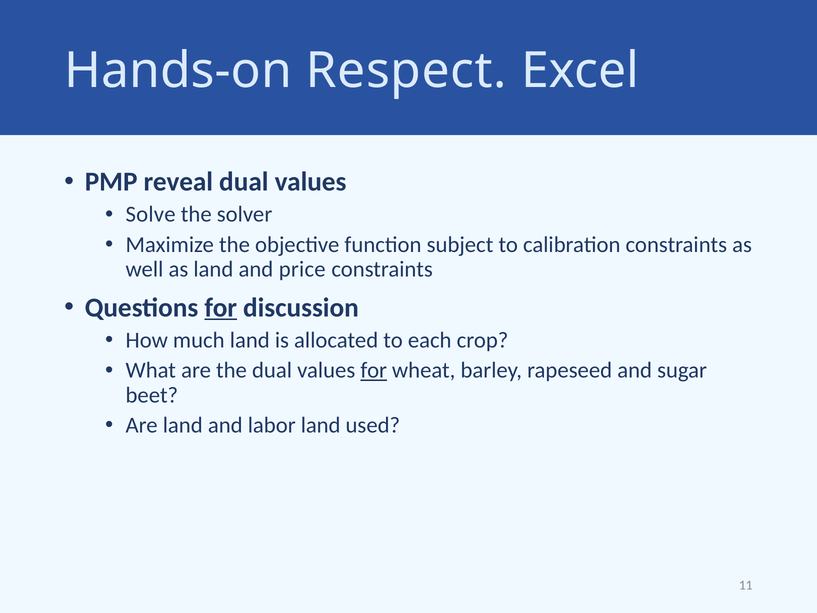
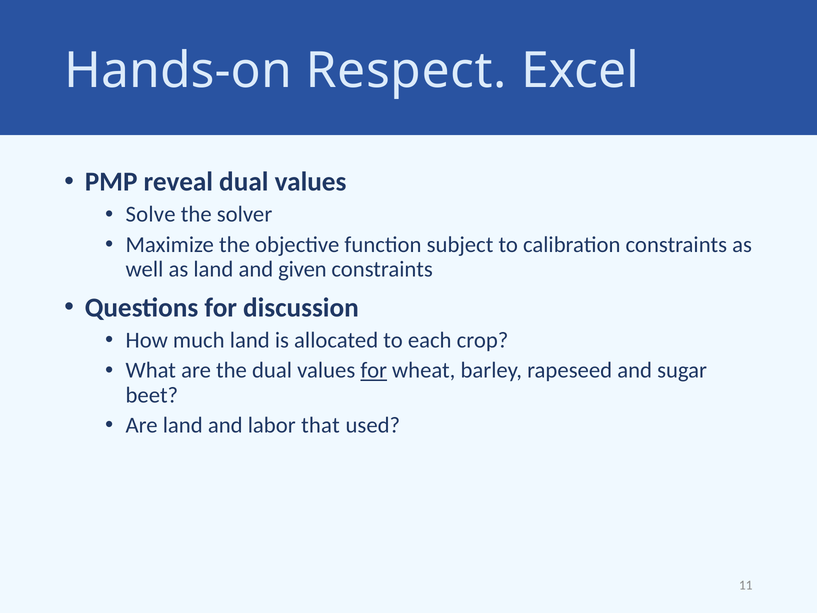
price: price -> given (302, 269)
for underline: present -> none (221, 307)
labor land: land -> that (320, 425)
